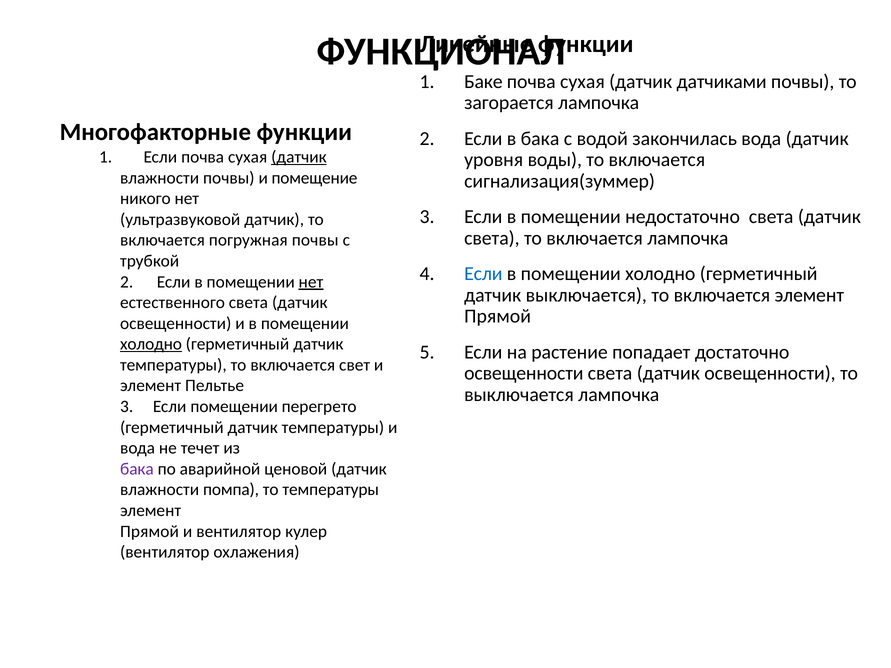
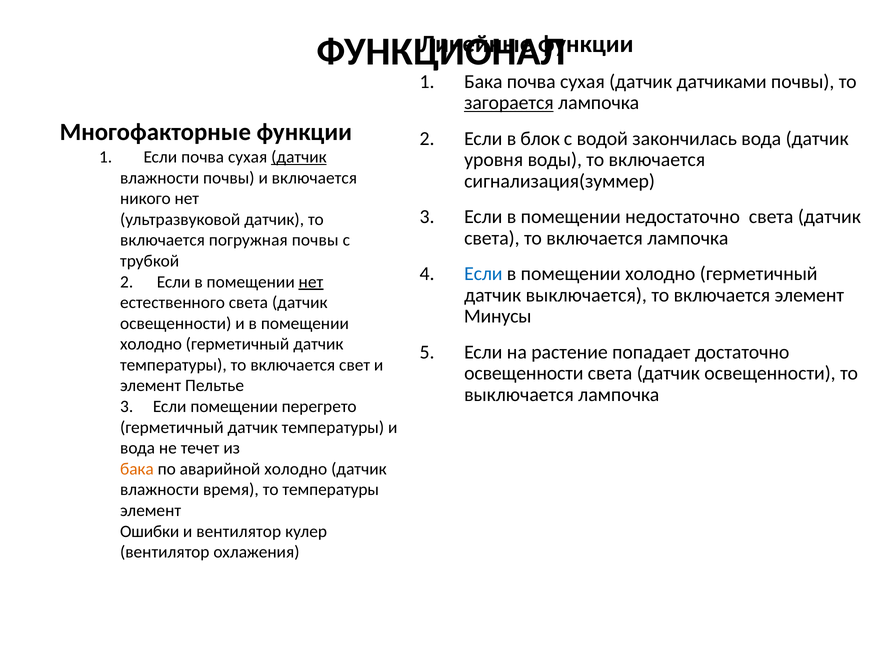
Баке: Баке -> Бака (483, 82)
загорается underline: none -> present (509, 103)
в бака: бака -> блок (540, 139)
и помещение: помещение -> включается (314, 178)
Прямой: Прямой -> Минусы (498, 317)
холодно underline: present -> none (151, 344)
бака colour: purple -> orange (137, 469)
аварийной ценовой: ценовой -> холодно (296, 469)
помпа: помпа -> время (231, 490)
Прямой: Прямой -> Ошибки (150, 532)
